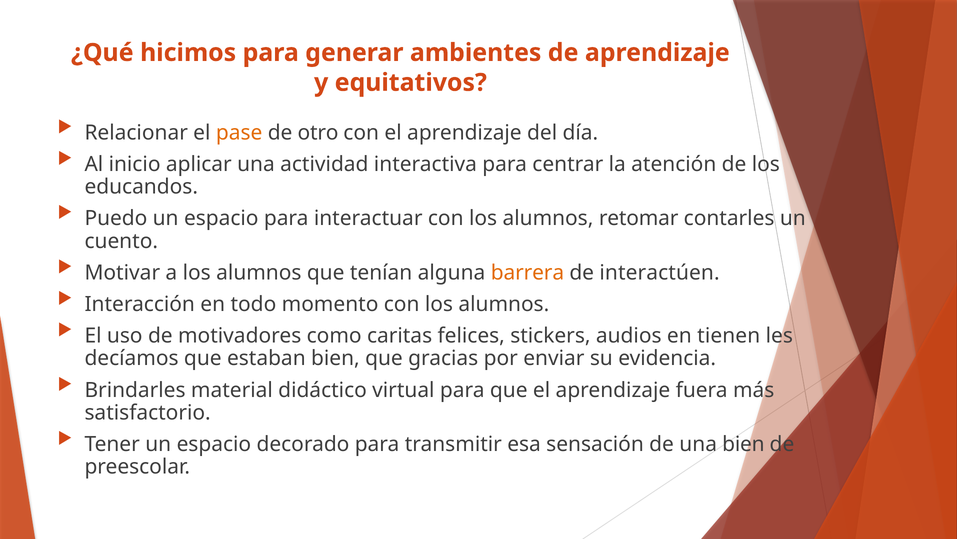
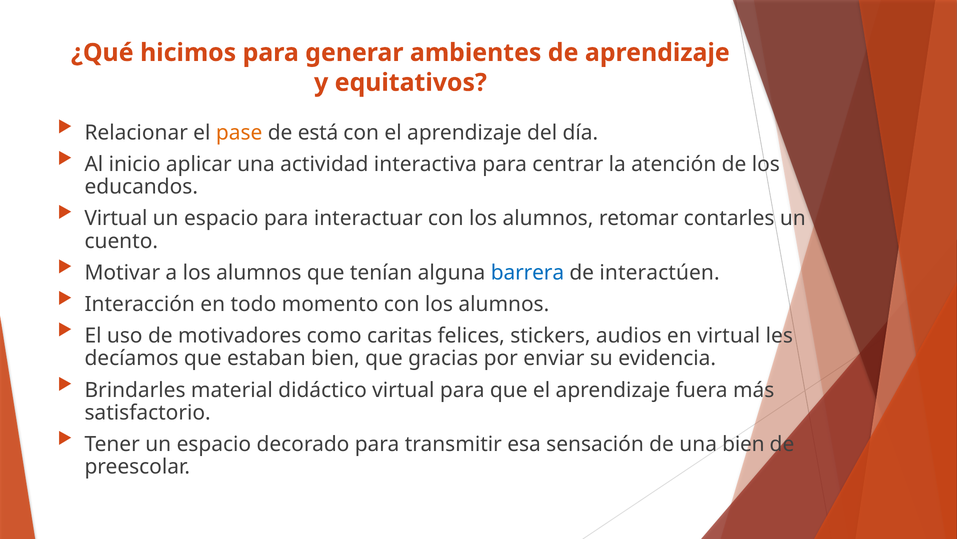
otro: otro -> está (318, 132)
Puedo: Puedo -> Virtual (116, 218)
barrera colour: orange -> blue (527, 272)
en tienen: tienen -> virtual (729, 335)
